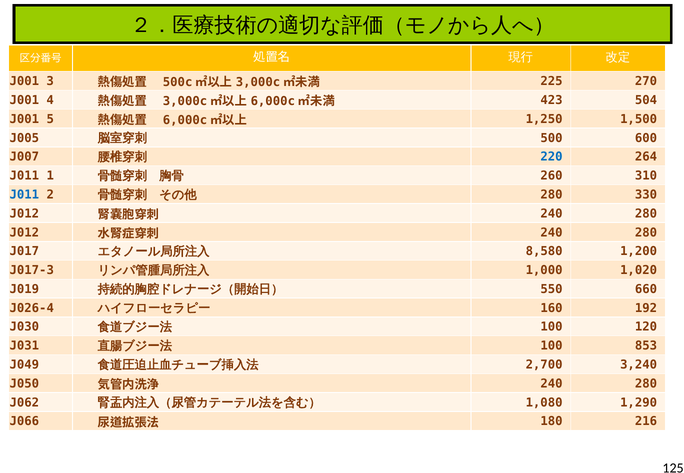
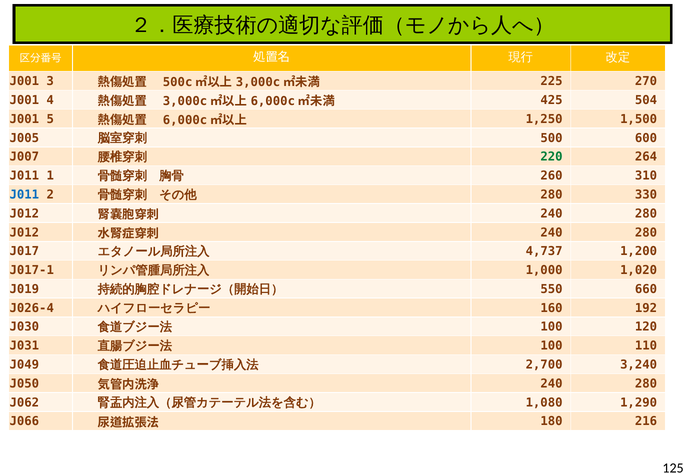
423: 423 -> 425 (552, 100)
220 colour: blue -> green (552, 157)
8,580: 8,580 -> 4,737 (544, 252)
J017-3: J017-3 -> J017-1 (32, 271)
853: 853 -> 110 (646, 346)
